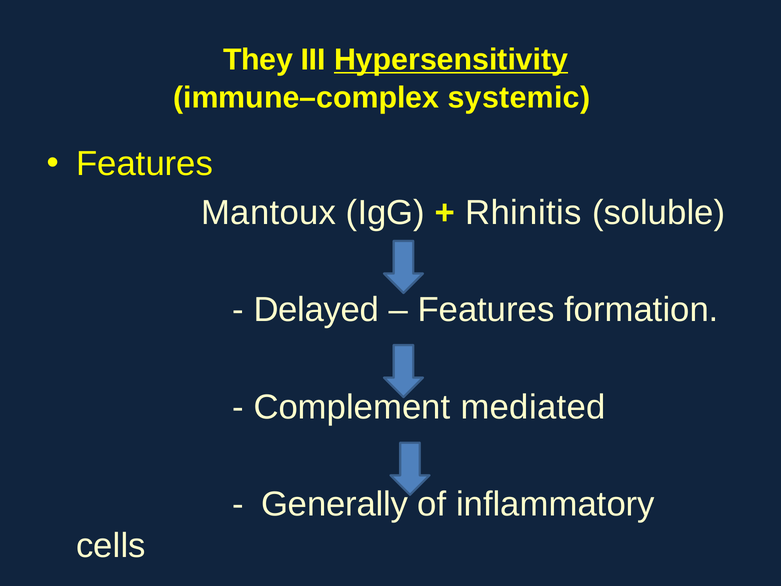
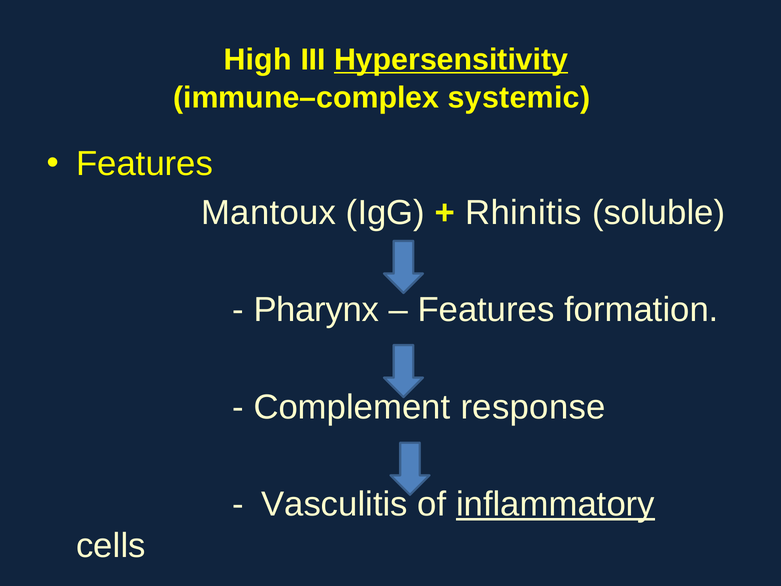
They: They -> High (258, 60)
Delayed: Delayed -> Pharynx (316, 310)
mediated: mediated -> response (533, 407)
Generally: Generally -> Vasculitis (334, 504)
inflammatory underline: none -> present (555, 504)
